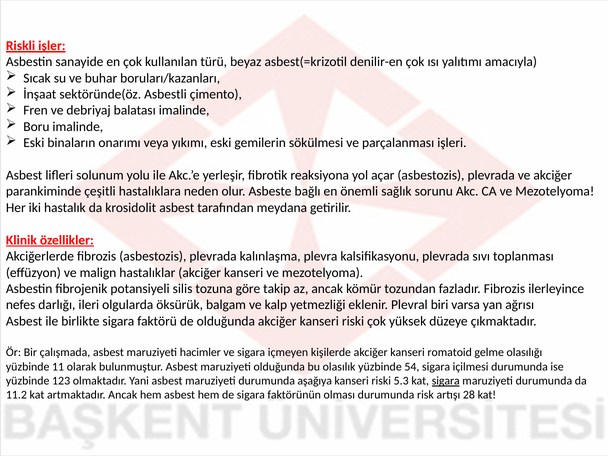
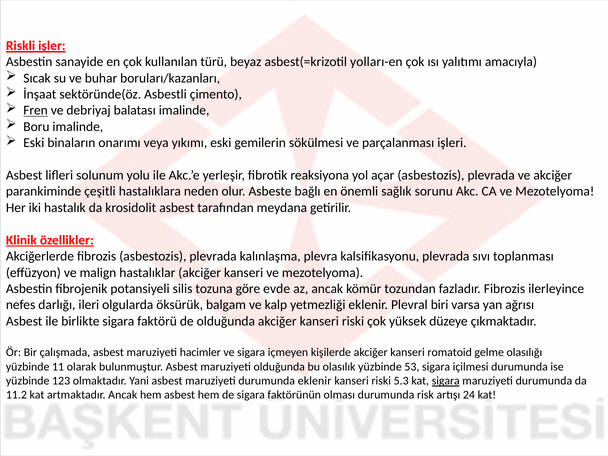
denilir-en: denilir-en -> yolları-en (376, 62)
Fren underline: none -> present (36, 111)
takip: takip -> evde (277, 289)
54: 54 -> 53 (412, 367)
durumunda aşağıya: aşağıya -> eklenir (315, 381)
28: 28 -> 24 (469, 395)
